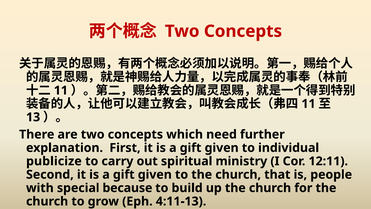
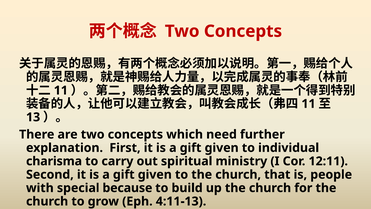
publicize: publicize -> charisma (54, 161)
